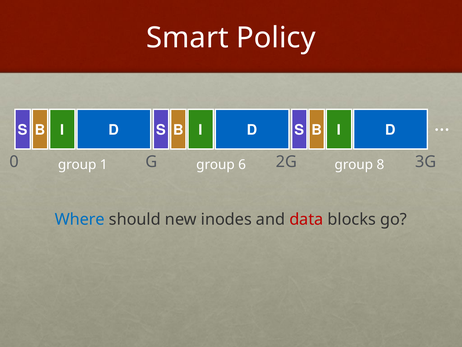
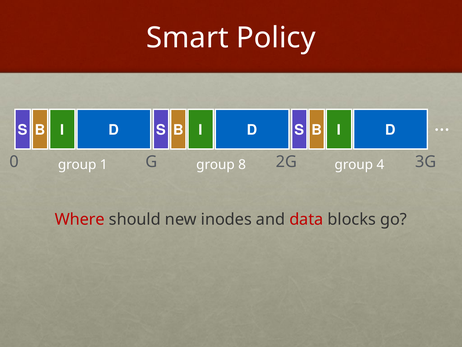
6: 6 -> 8 (242, 165)
8: 8 -> 4 (380, 165)
Where colour: blue -> red (80, 219)
